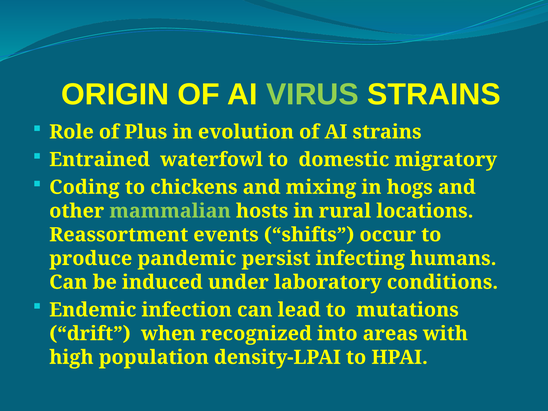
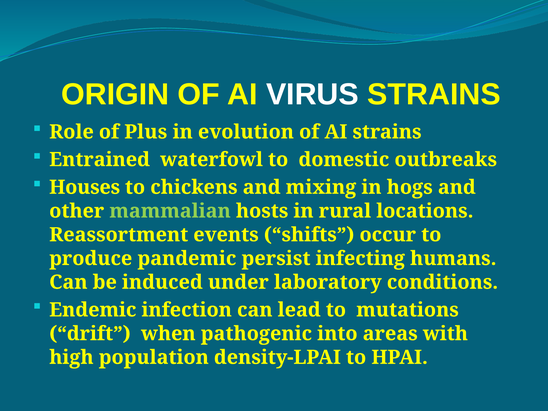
VIRUS colour: light green -> white (312, 95)
migratory: migratory -> outbreaks (446, 160)
Coding: Coding -> Houses (85, 187)
recognized: recognized -> pathogenic (256, 334)
